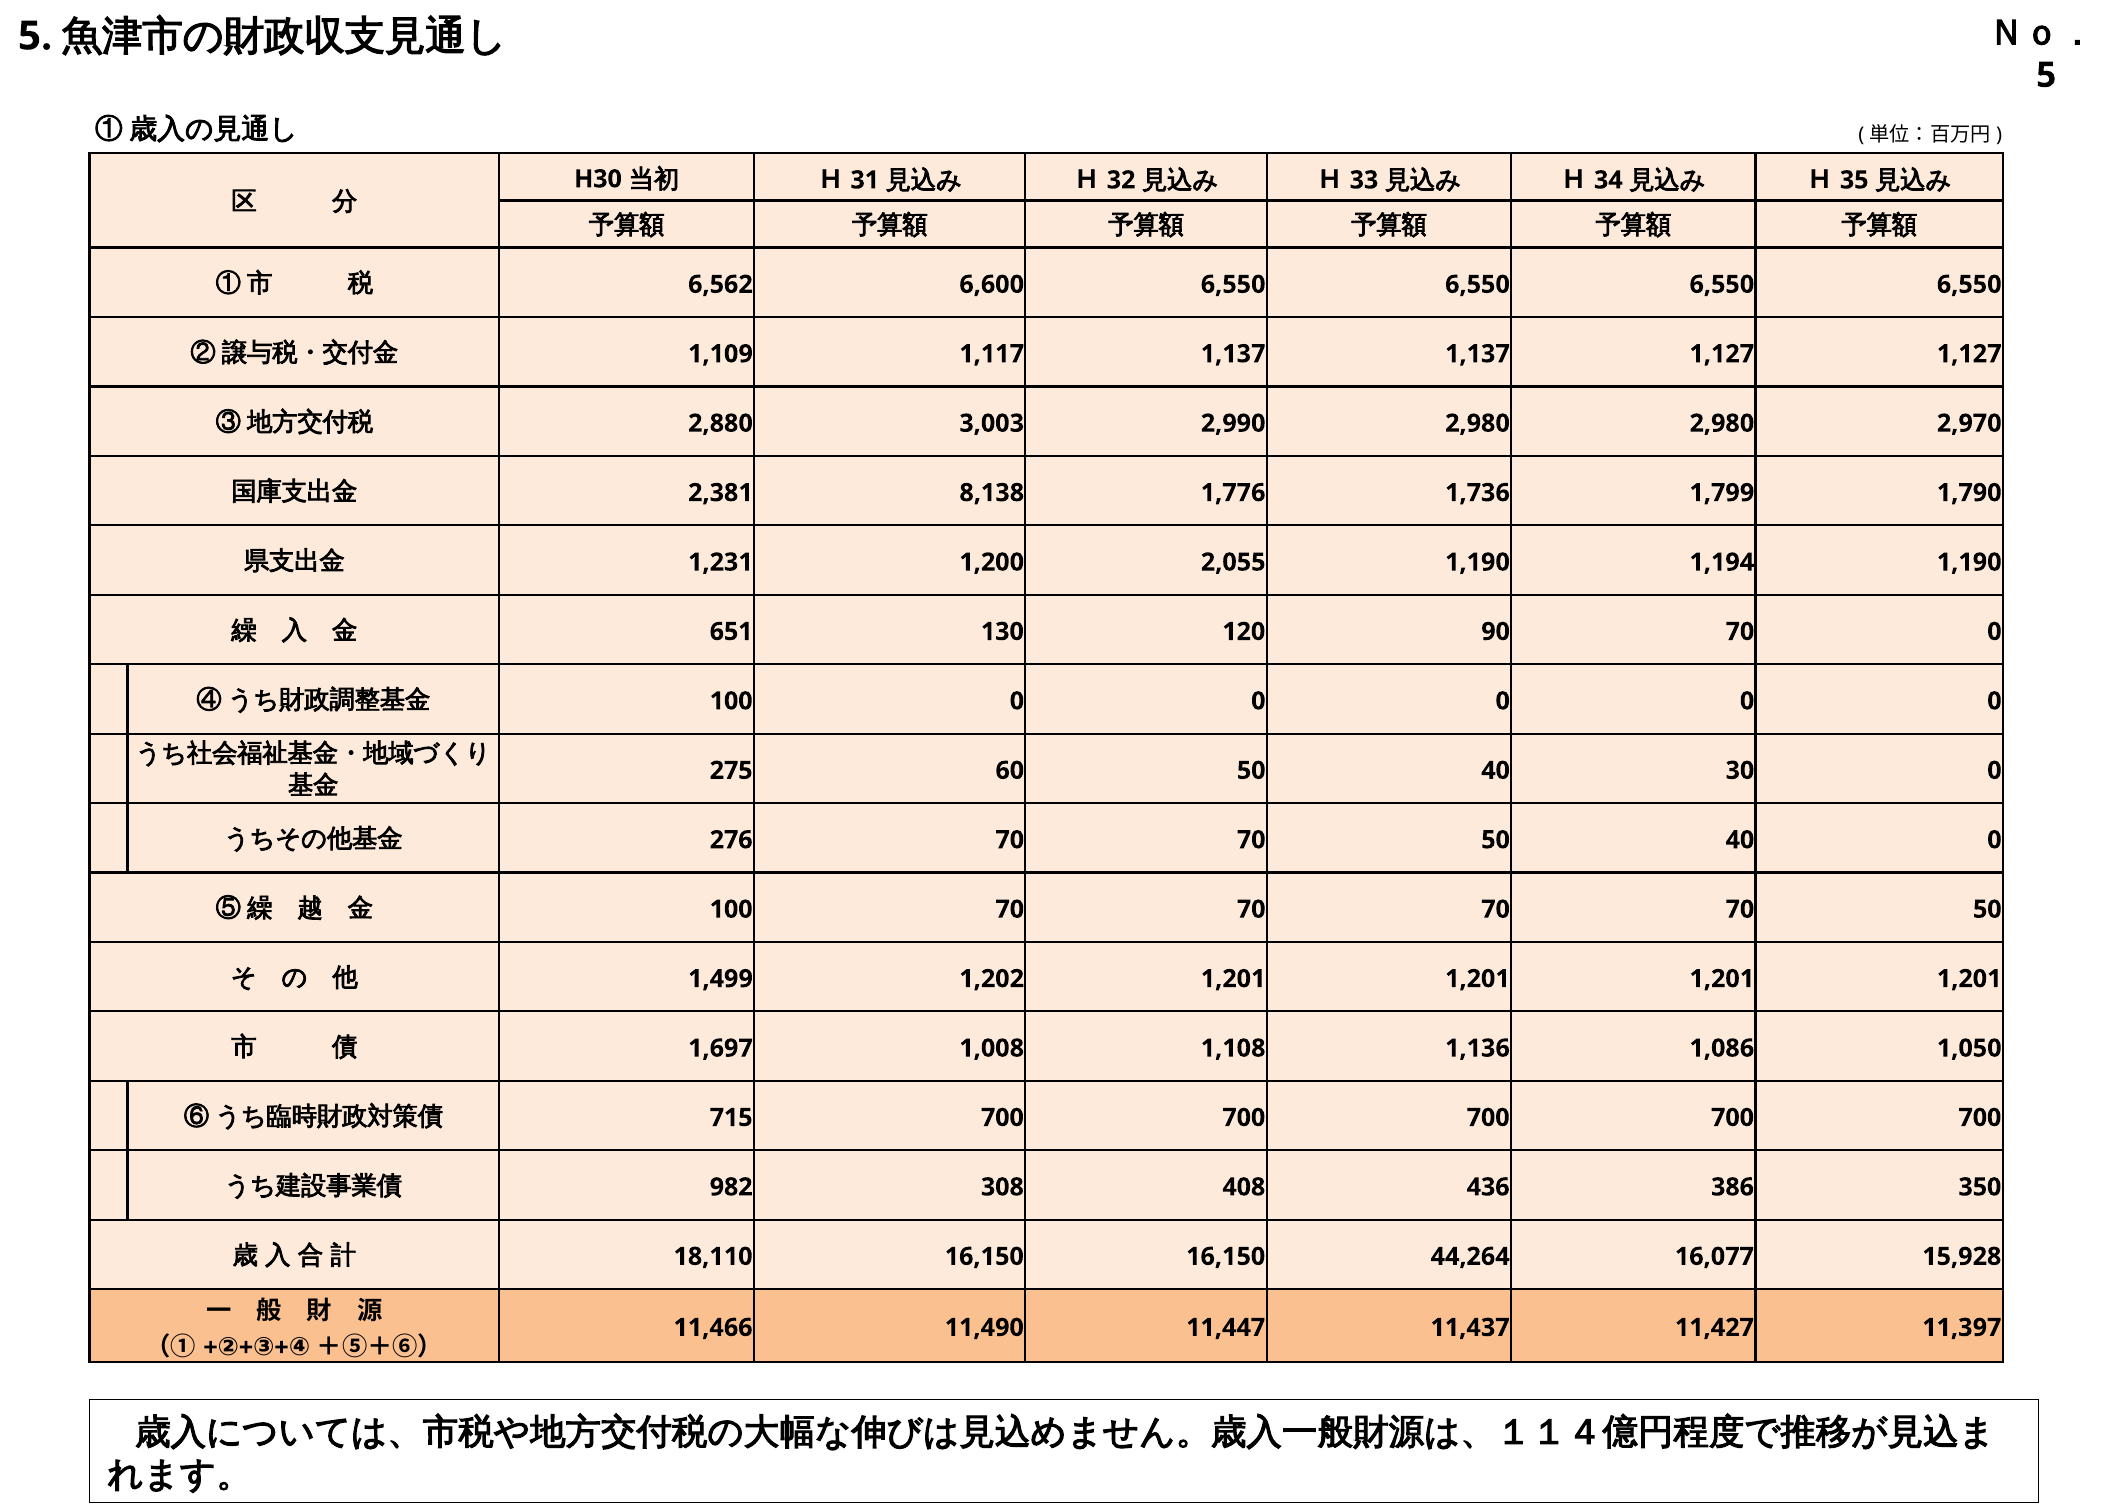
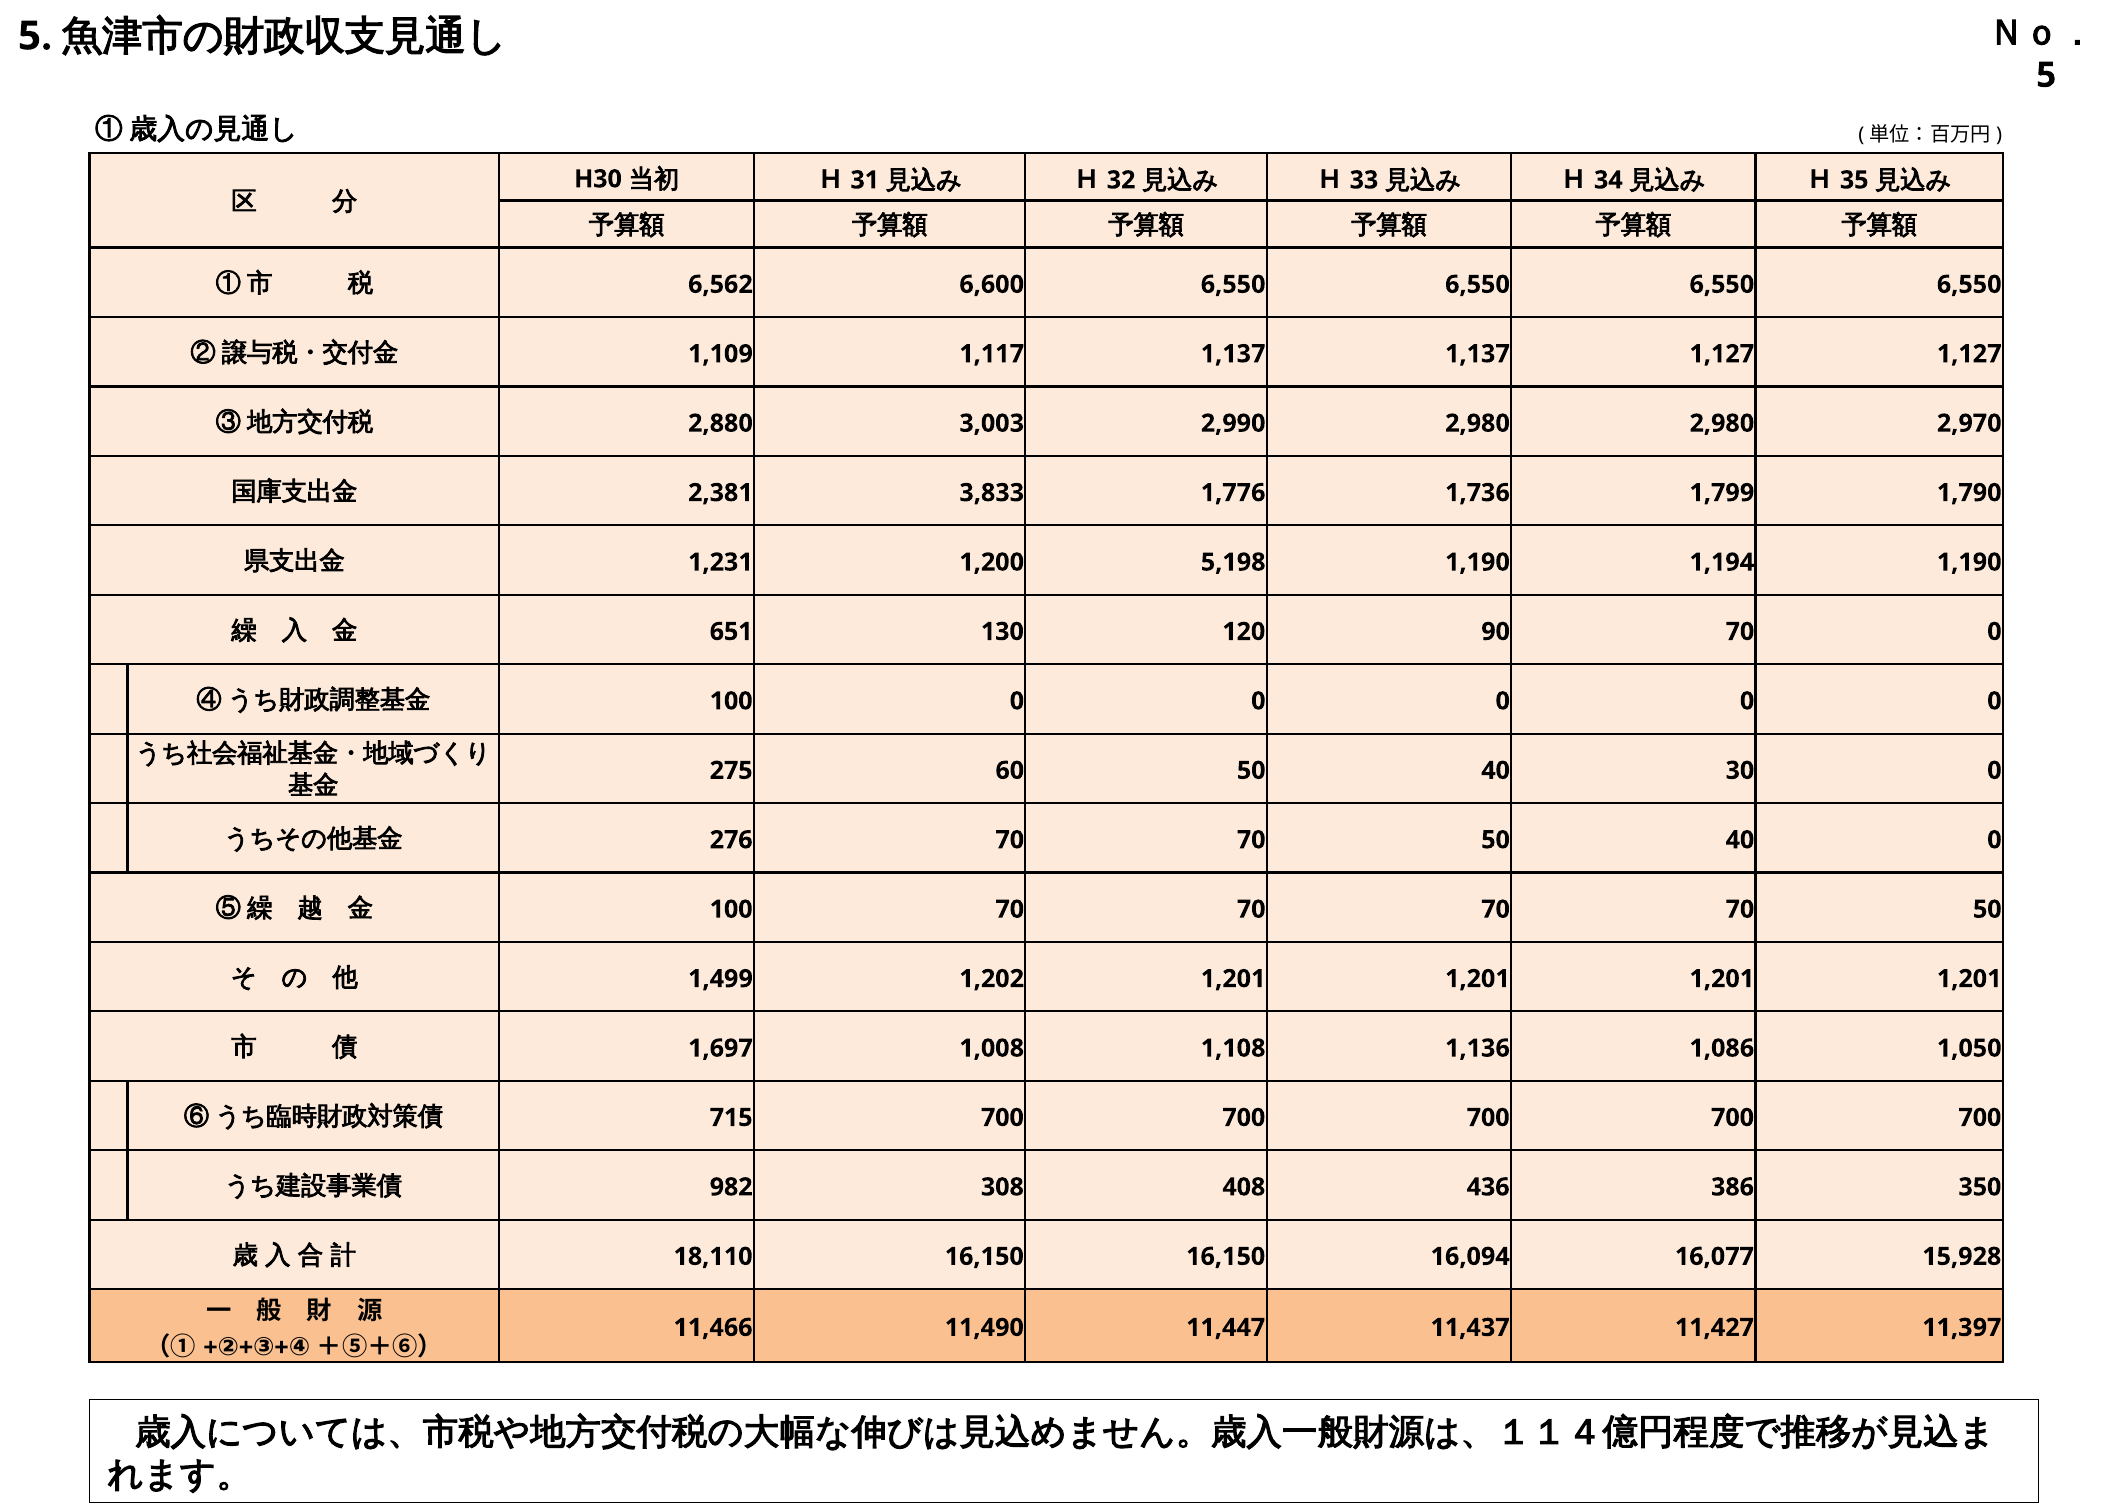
8,138: 8,138 -> 3,833 (992, 493)
2,055: 2,055 -> 5,198 (1233, 562)
44,264: 44,264 -> 16,094 (1470, 1256)
